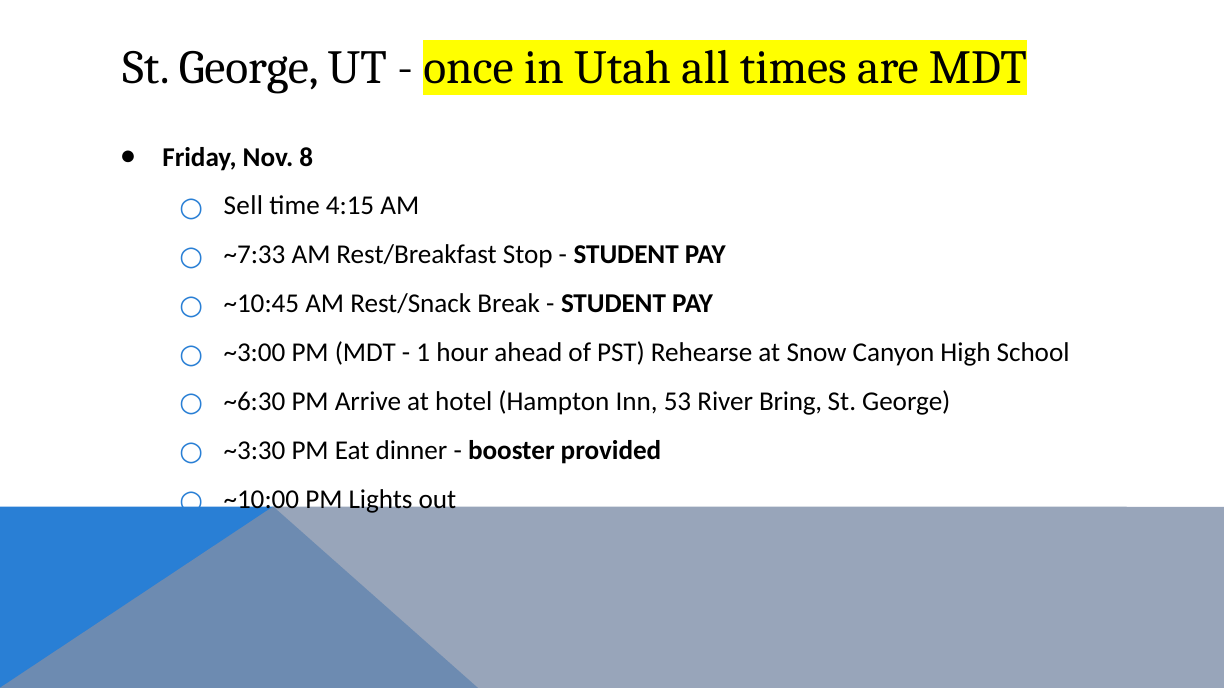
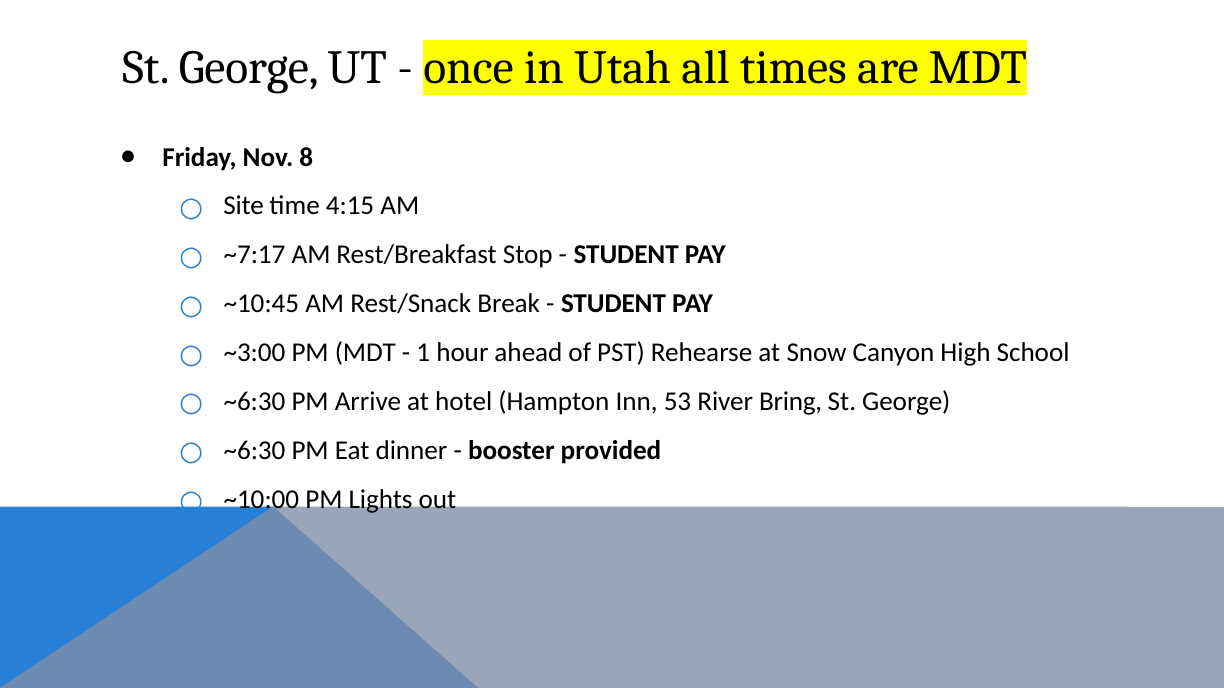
Sell: Sell -> Site (244, 206)
~7:33: ~7:33 -> ~7:17 (255, 255)
~3:30: ~3:30 -> ~6:30 (255, 451)
